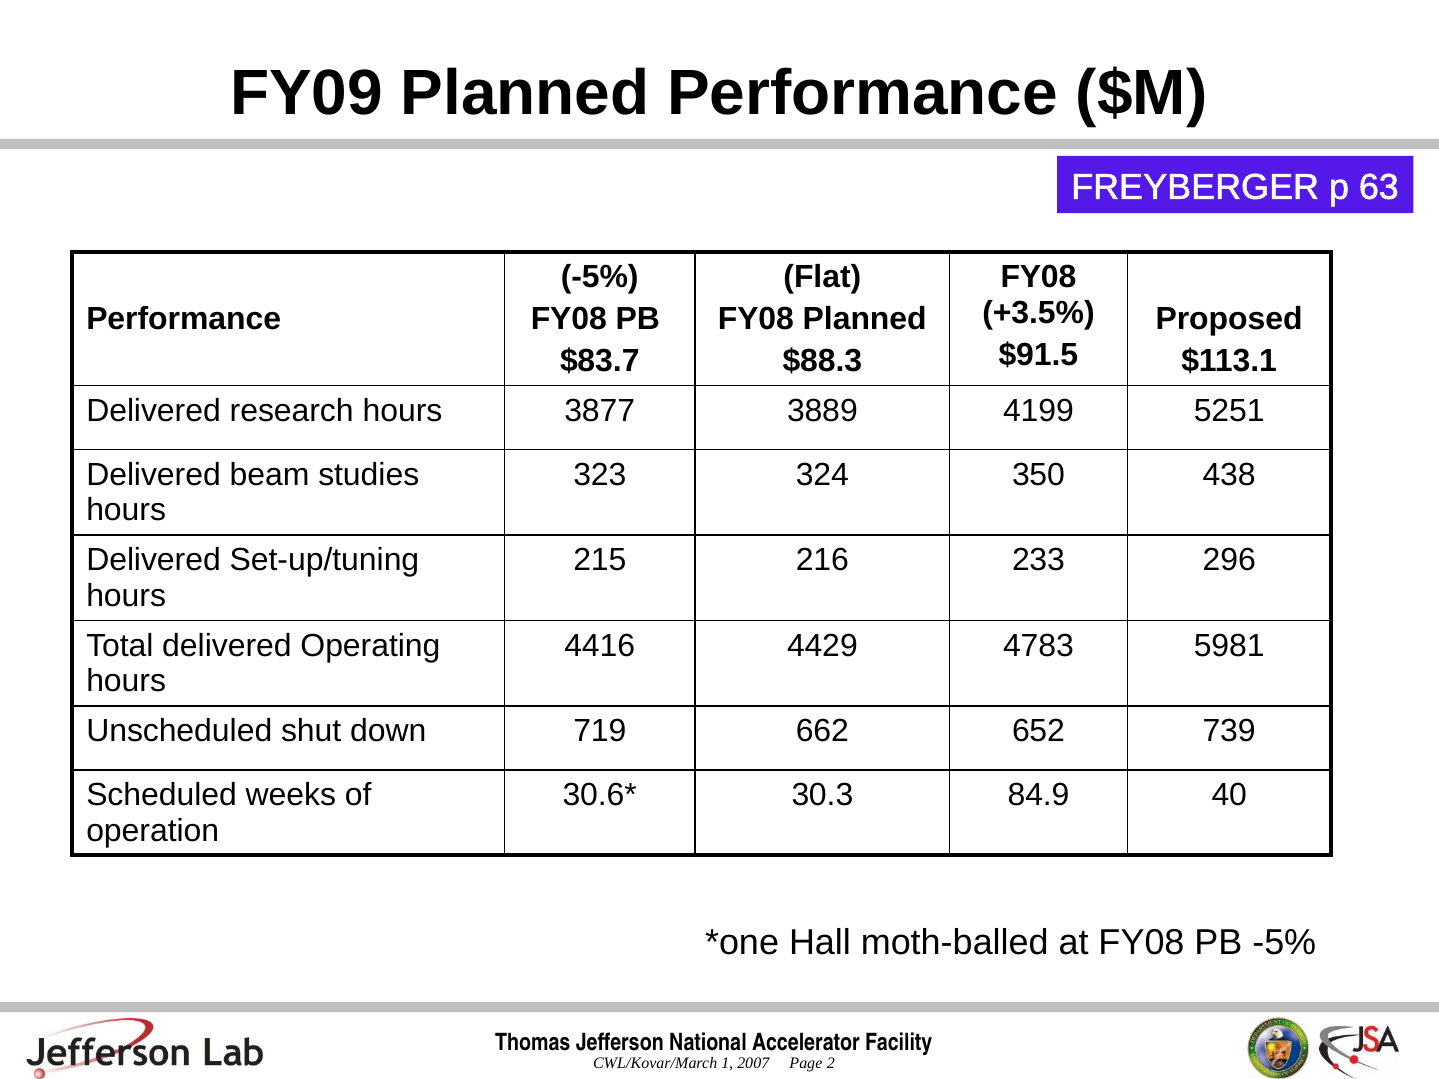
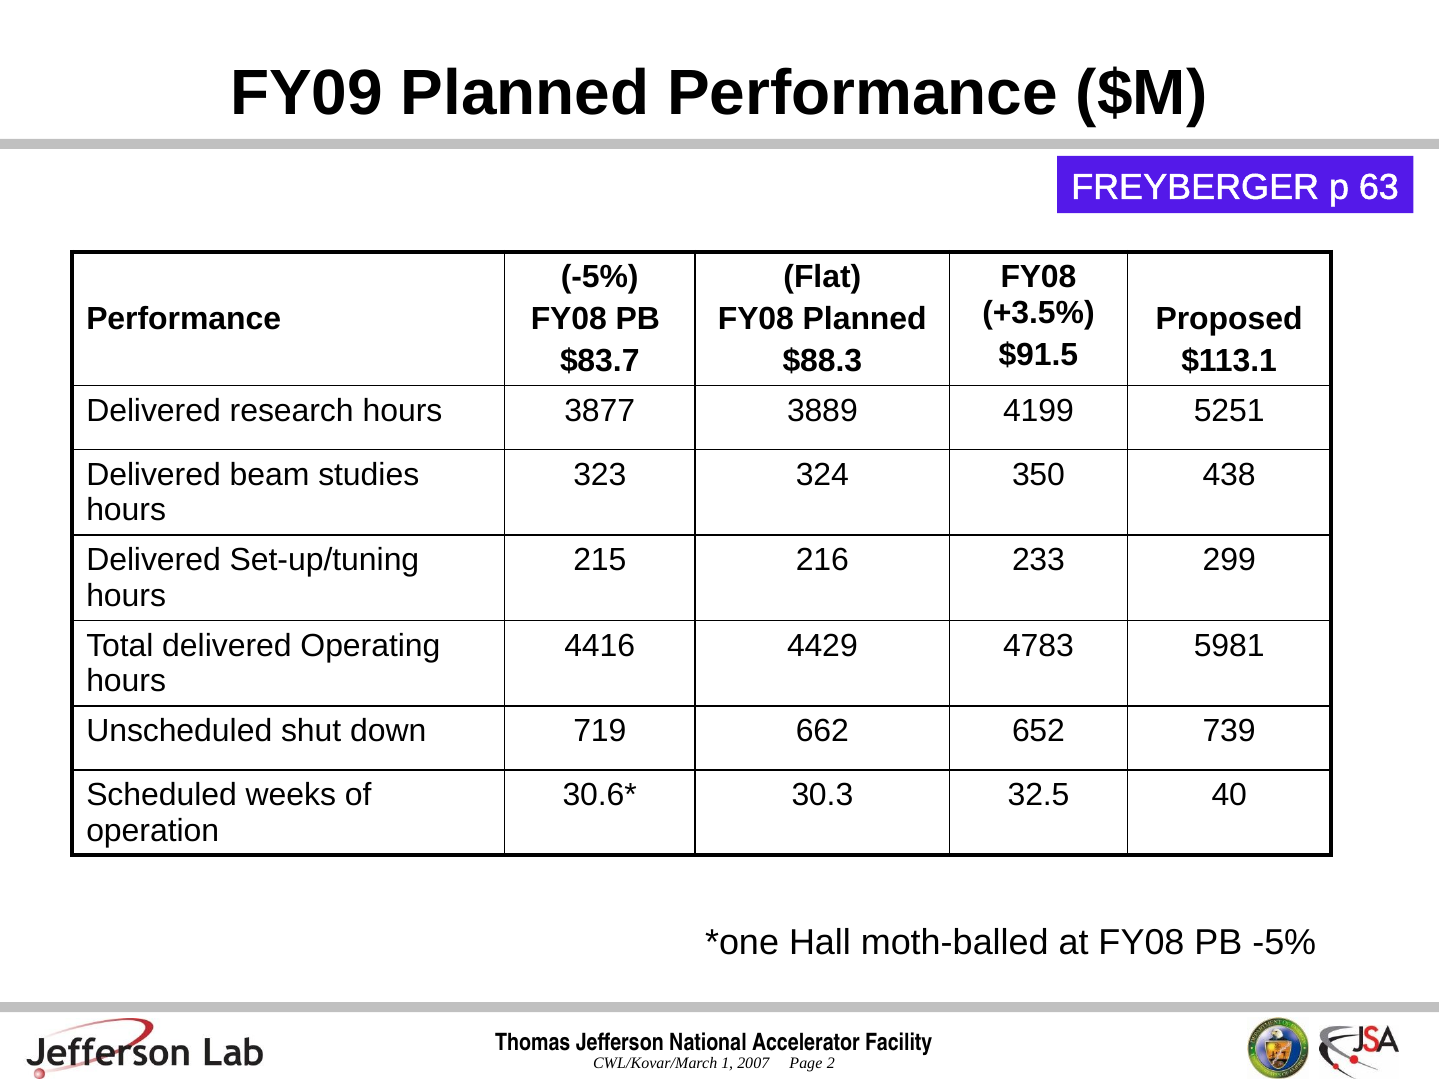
296: 296 -> 299 (1229, 560)
84.9: 84.9 -> 32.5 (1039, 795)
